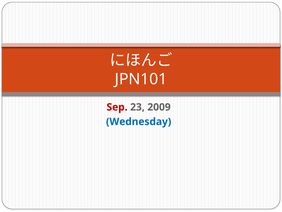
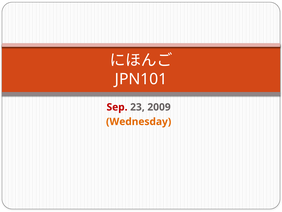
Wednesday colour: blue -> orange (139, 121)
